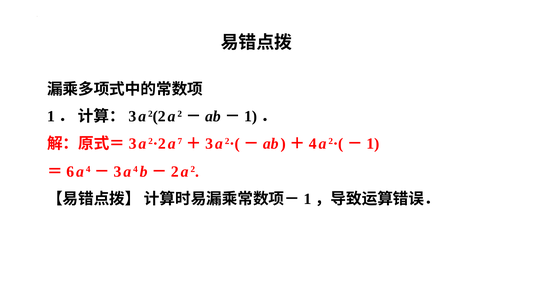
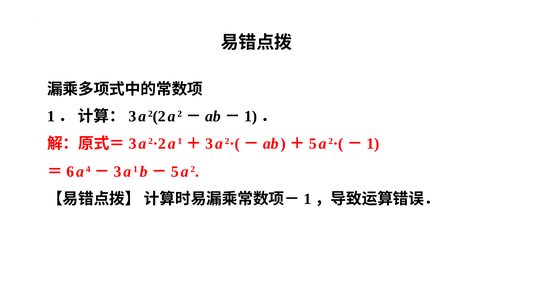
2·2 a 7: 7 -> 1 (180, 141)
4: 4 -> 5 (313, 144)
3 a 4: 4 -> 1 (135, 169)
2: 2 -> 5 (175, 172)
